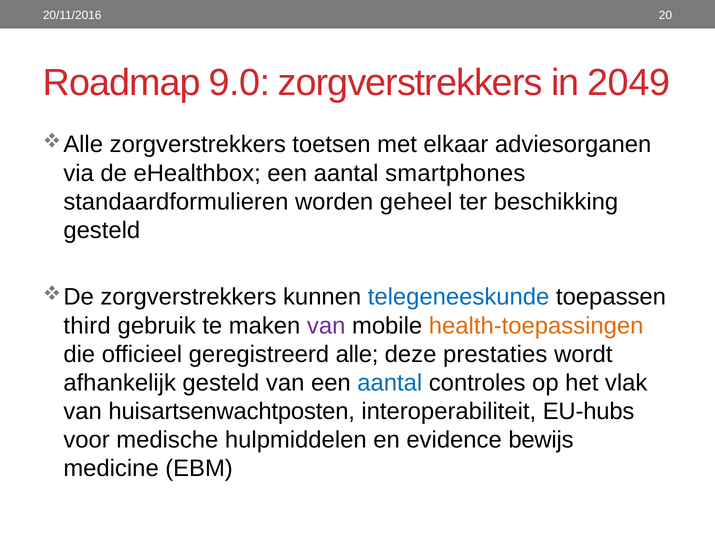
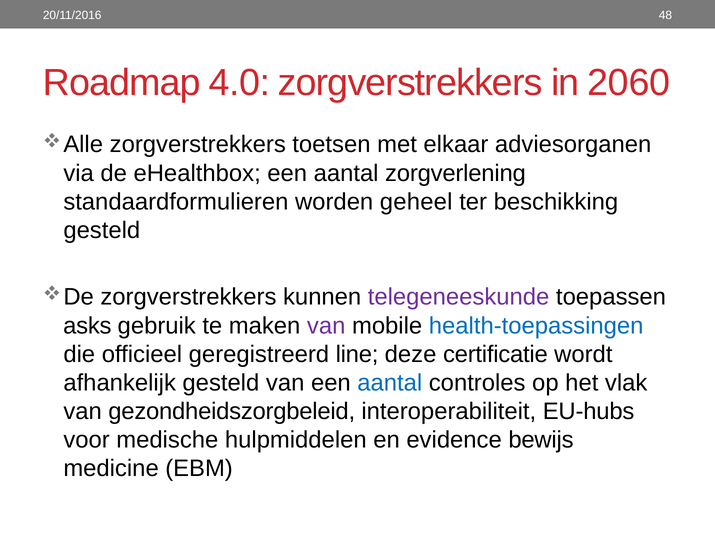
20: 20 -> 48 (665, 15)
9.0: 9.0 -> 4.0 (240, 83)
2049: 2049 -> 2060 (629, 83)
smartphones: smartphones -> zorgverlening (455, 173)
telegeneeskunde colour: blue -> purple (459, 297)
third: third -> asks (87, 326)
health-toepassingen colour: orange -> blue (536, 326)
alle: alle -> line (357, 354)
prestaties: prestaties -> certificatie (495, 354)
huisartsenwachtposten: huisartsenwachtposten -> gezondheidszorgbeleid (232, 412)
